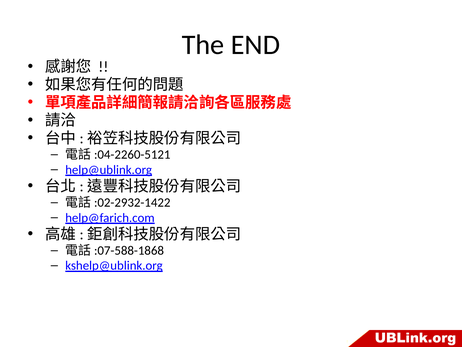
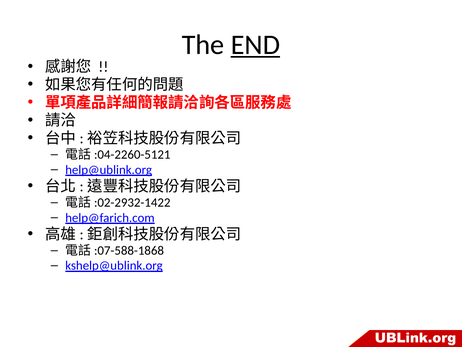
END underline: none -> present (255, 45)
